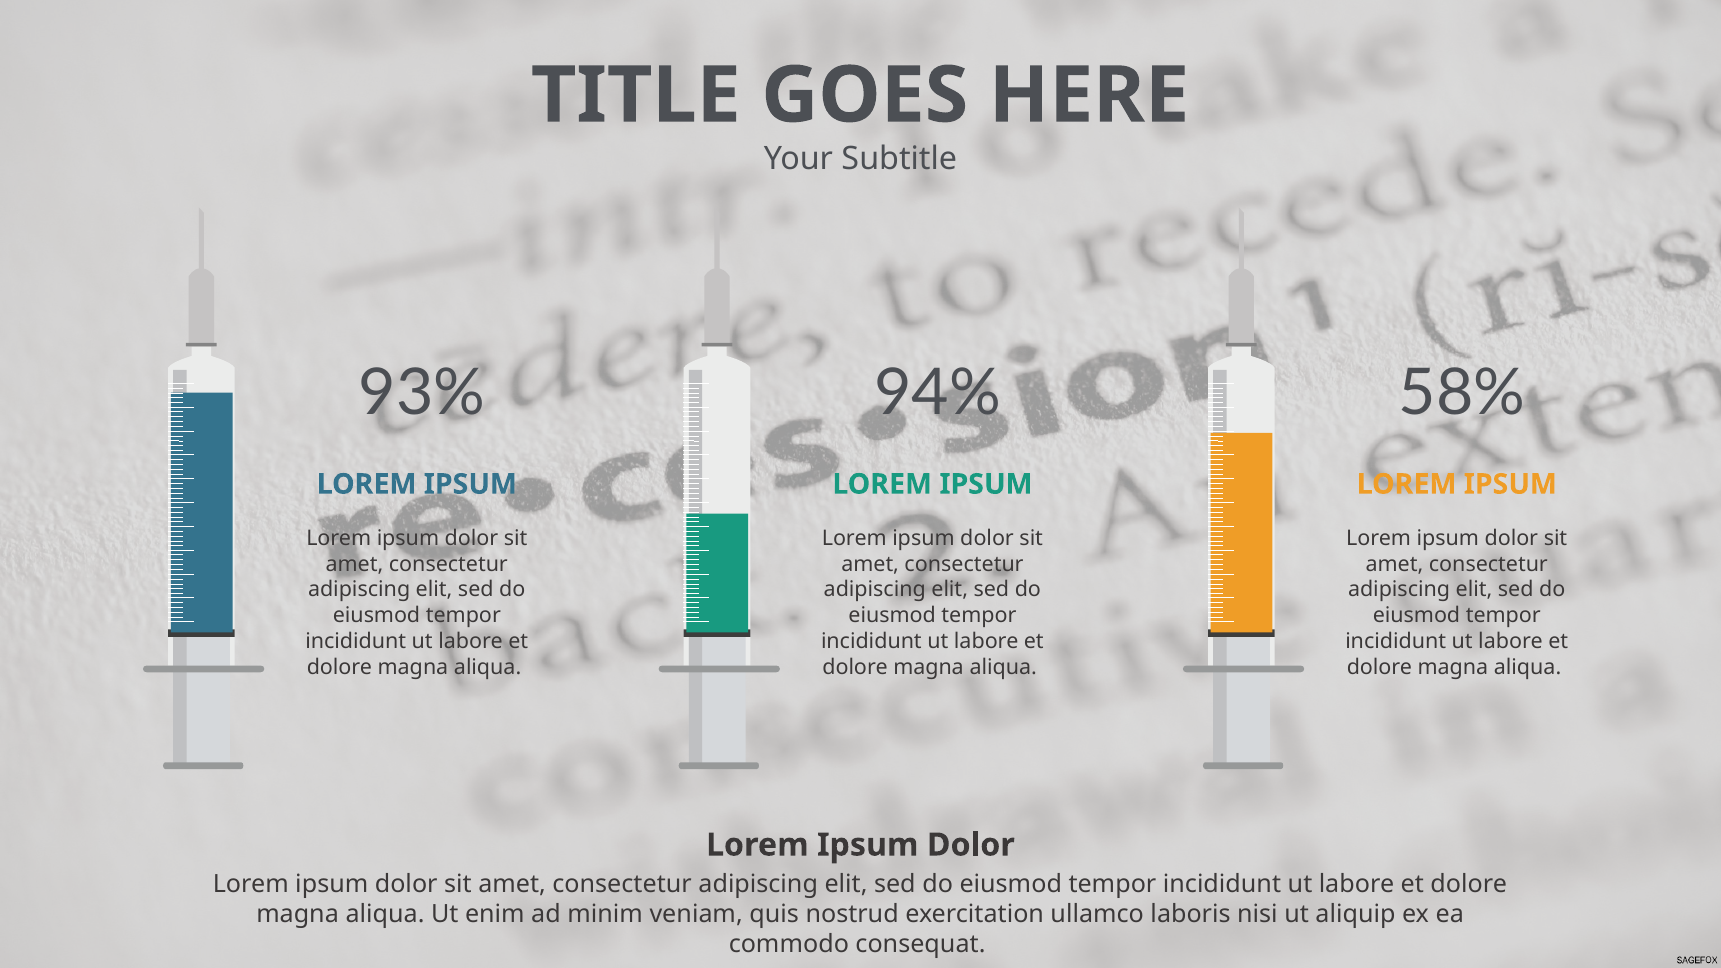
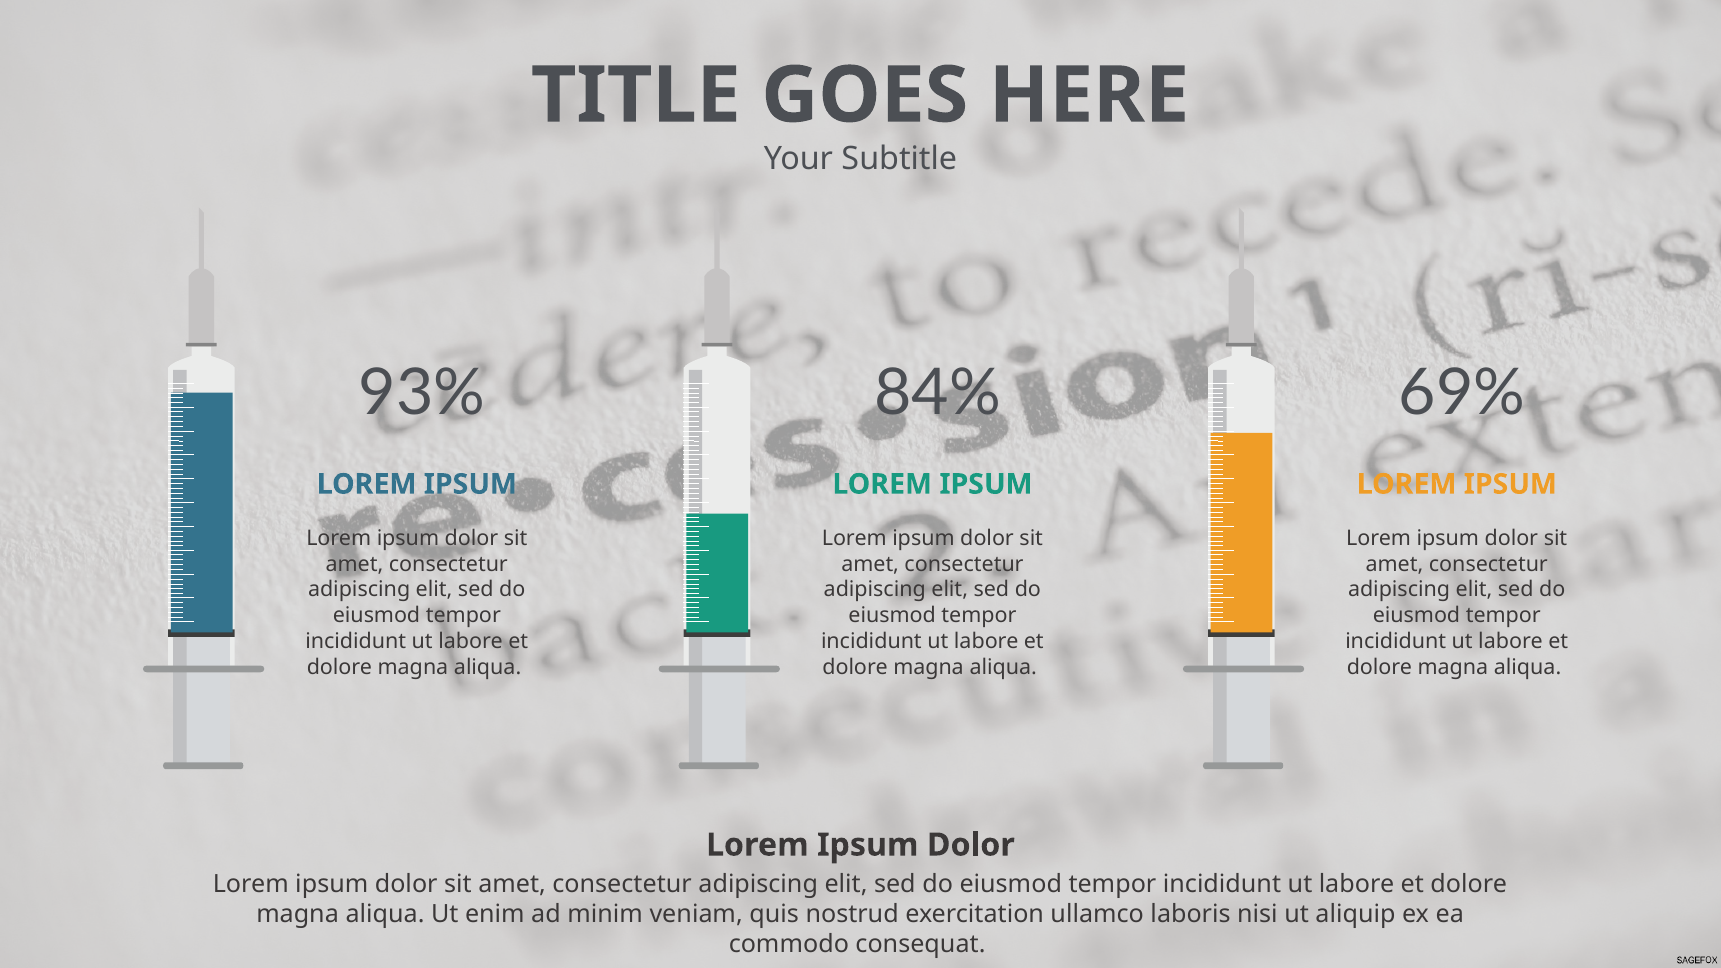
94%: 94% -> 84% (938, 393)
58%: 58% -> 69% (1462, 393)
